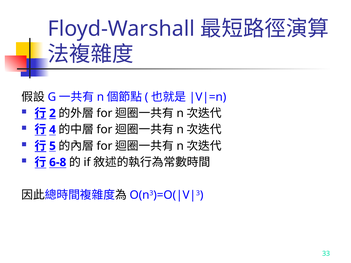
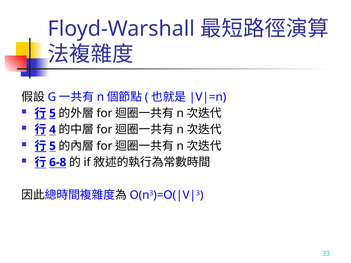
2: 2 -> 5 (52, 113)
